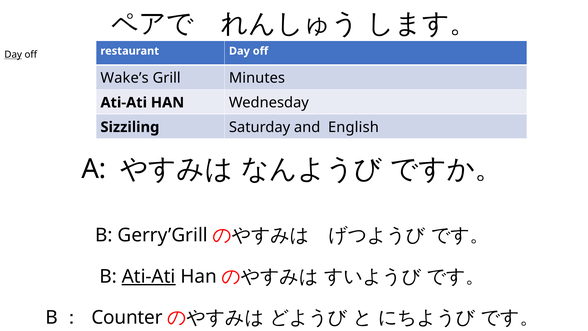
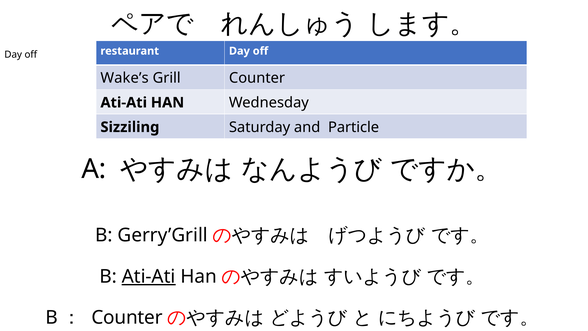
Day underline: present -> none (13, 55)
Grill Minutes: Minutes -> Counter (257, 78)
English: English -> Particle (354, 127)
